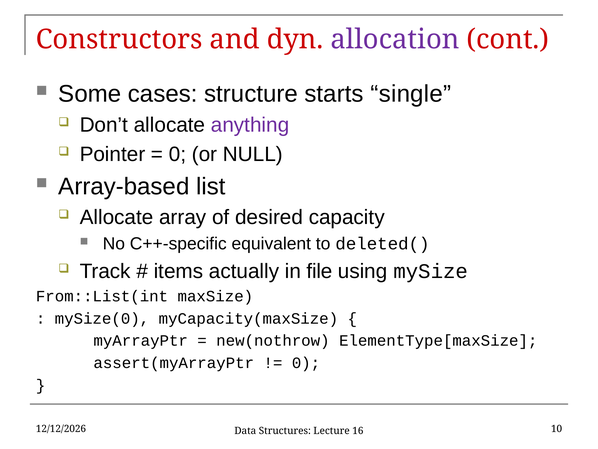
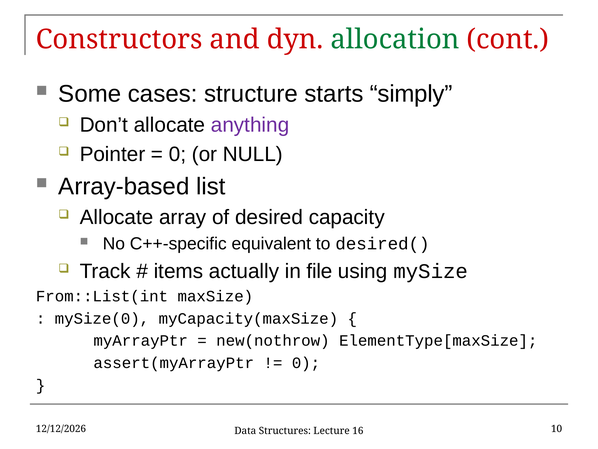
allocation colour: purple -> green (395, 40)
single: single -> simply (411, 94)
deleted(: deleted( -> desired( (382, 244)
